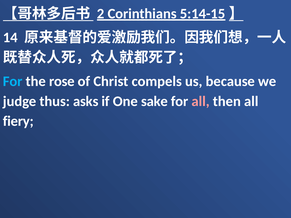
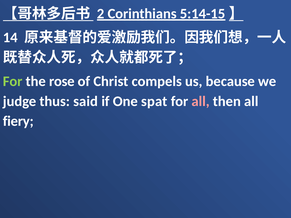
For colour: light blue -> light green (13, 81)
asks: asks -> said (86, 101)
sake: sake -> spat (154, 101)
